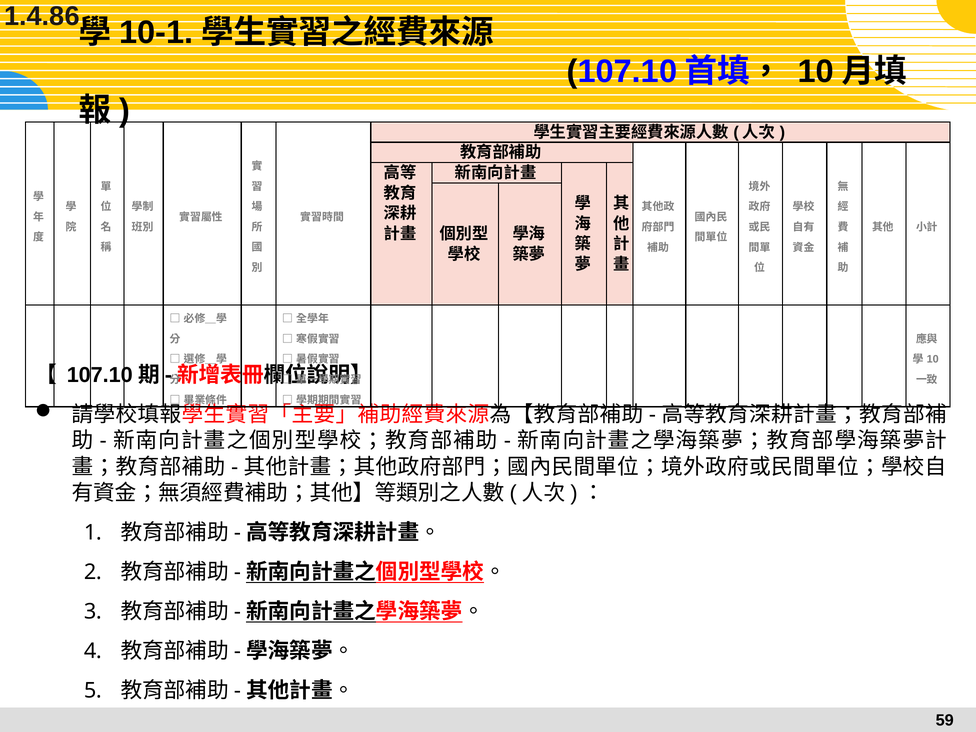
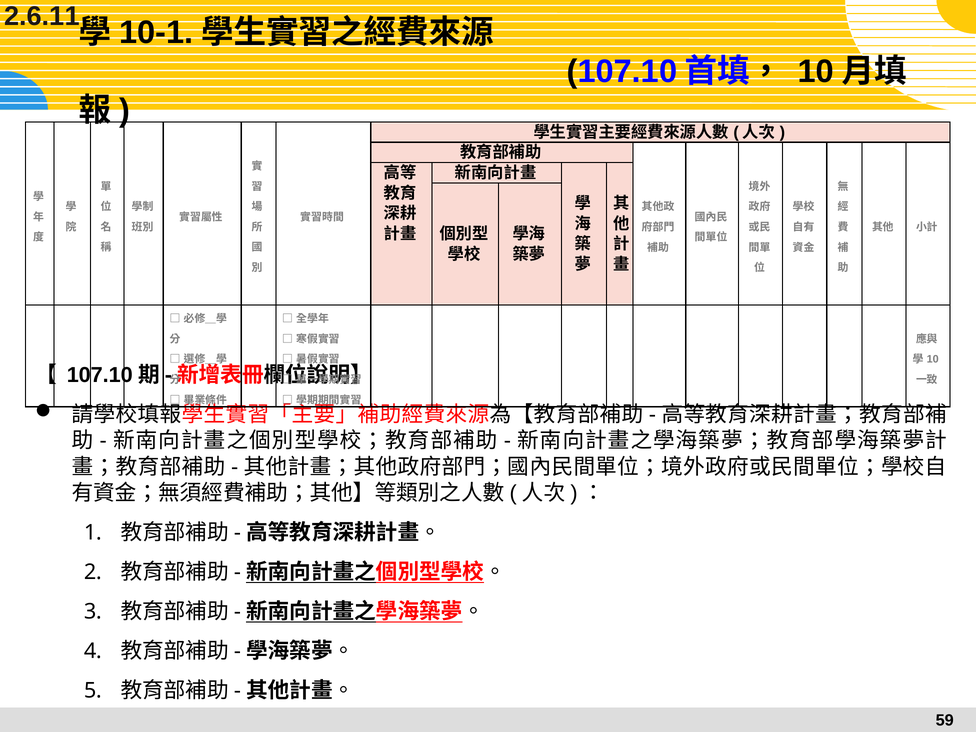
1.4.86: 1.4.86 -> 2.6.11 (42, 16)
